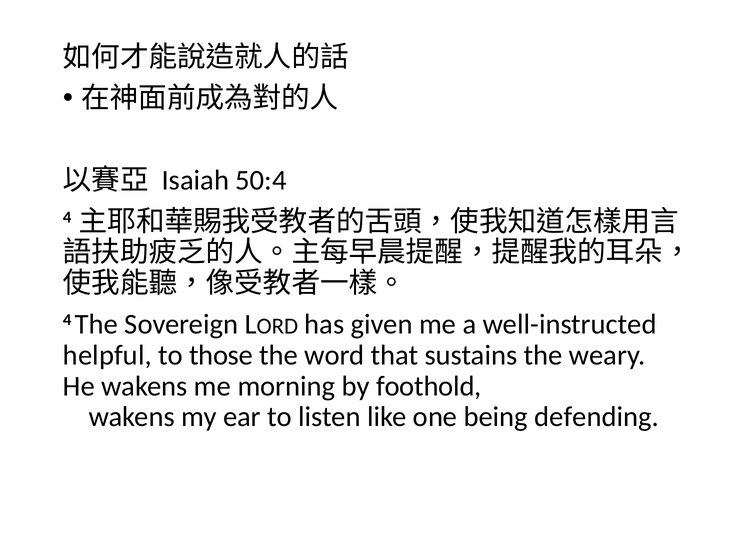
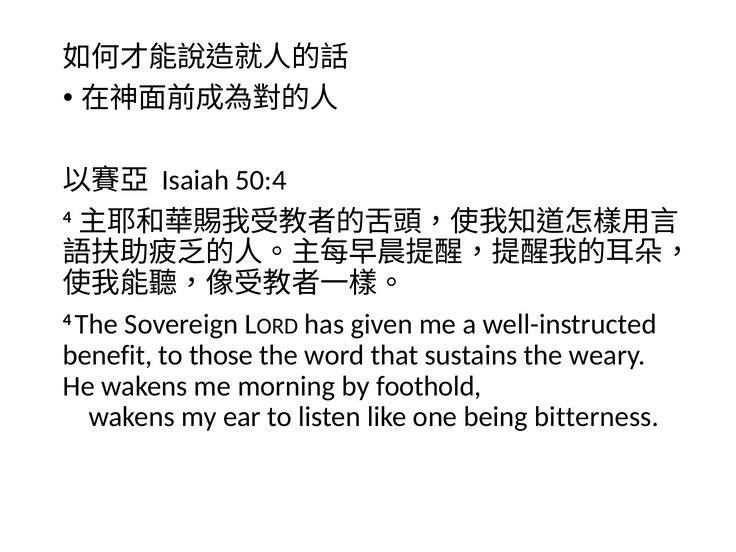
helpful: helpful -> benefit (108, 355)
defending: defending -> bitterness (597, 417)
